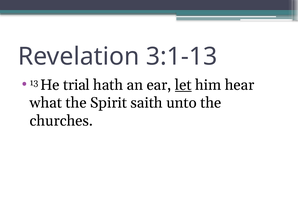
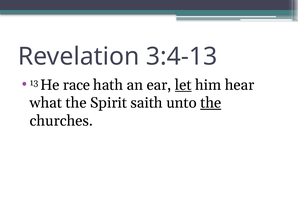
3:1-13: 3:1-13 -> 3:4-13 (182, 56)
trial: trial -> race (76, 85)
the underline: none -> present (211, 103)
